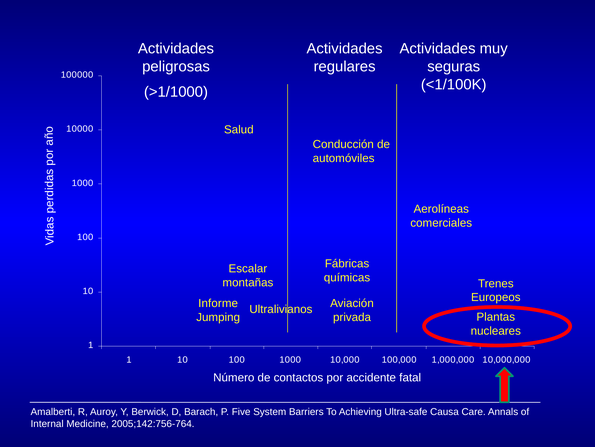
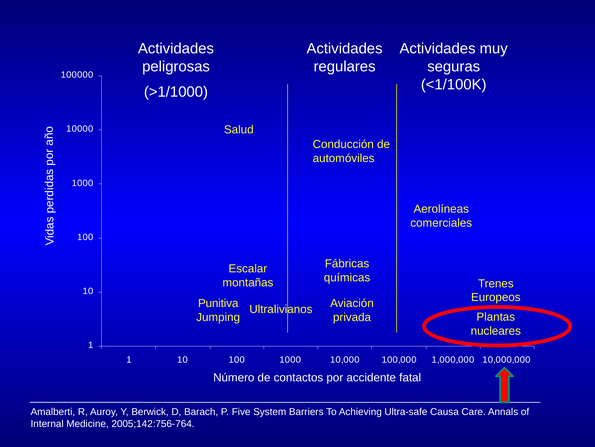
Informe: Informe -> Punitiva (218, 303)
